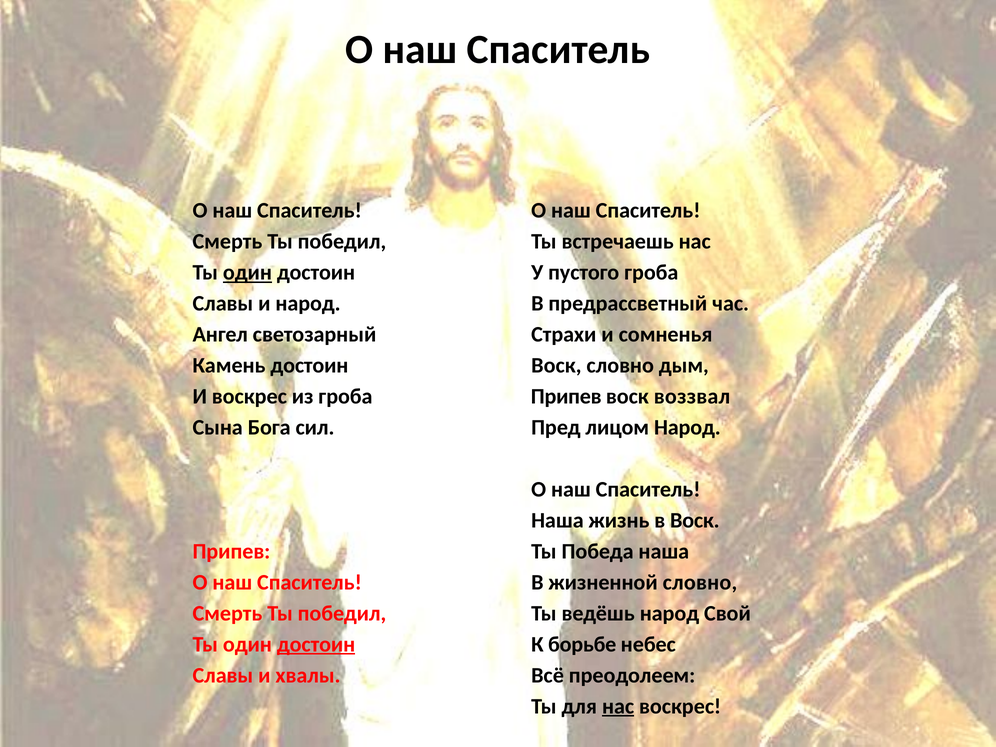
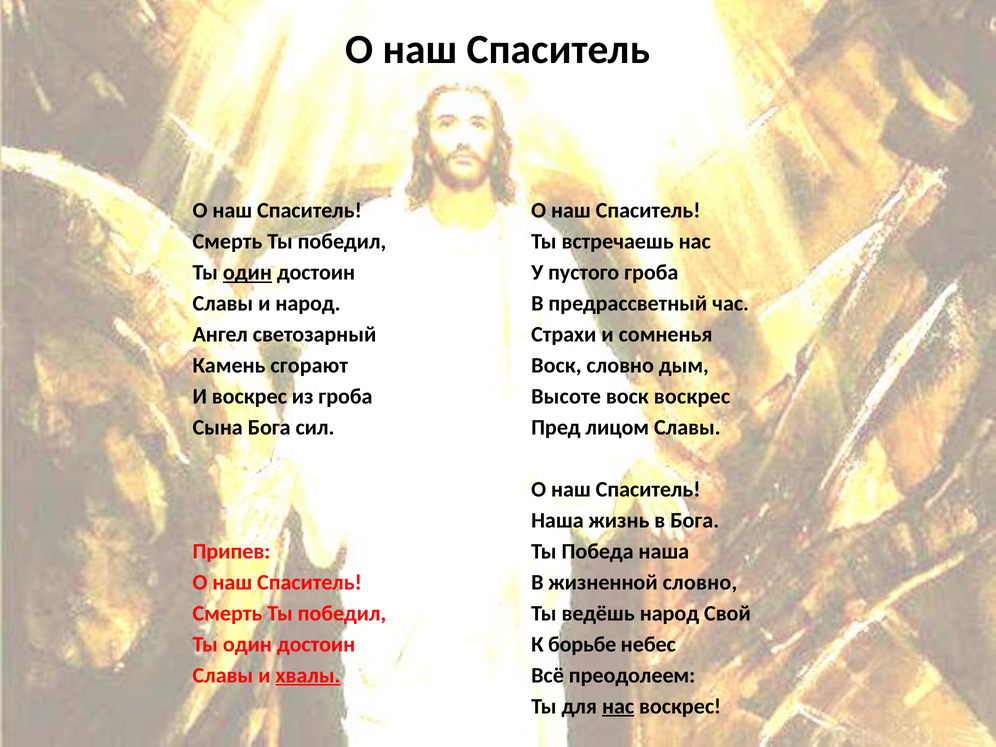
Камень достоин: достоин -> сгорают (309, 366)
Припев: Припев -> Высоте (566, 397)
воск воззвал: воззвал -> воскрес (692, 397)
лицом Народ: Народ -> Славы (687, 428)
в Воск: Воск -> Бога (695, 520)
достоин underline: present -> none (316, 644)
хвалы underline: none -> present (308, 675)
